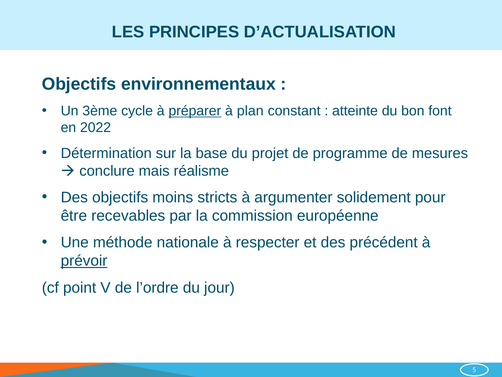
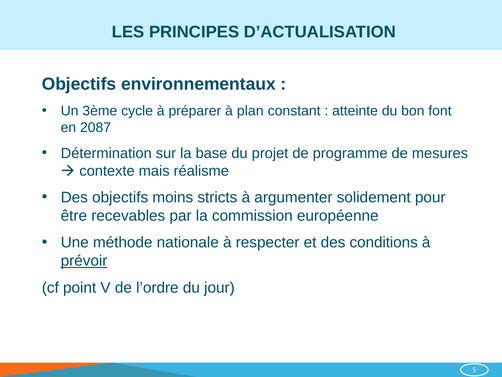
préparer underline: present -> none (195, 111)
2022: 2022 -> 2087 (96, 128)
conclure: conclure -> contexte (107, 171)
précédent: précédent -> conditions (384, 242)
